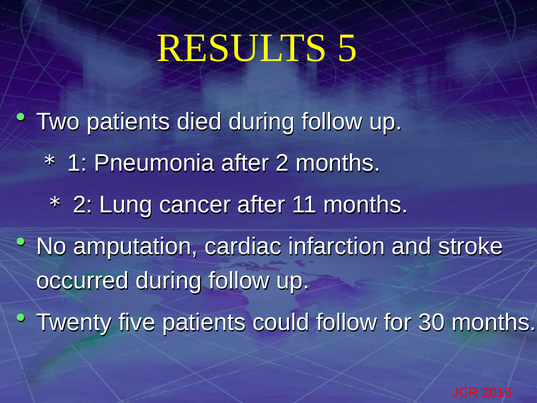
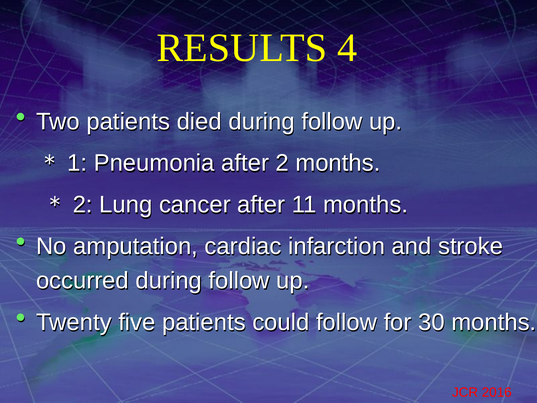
5: 5 -> 4 (347, 48)
